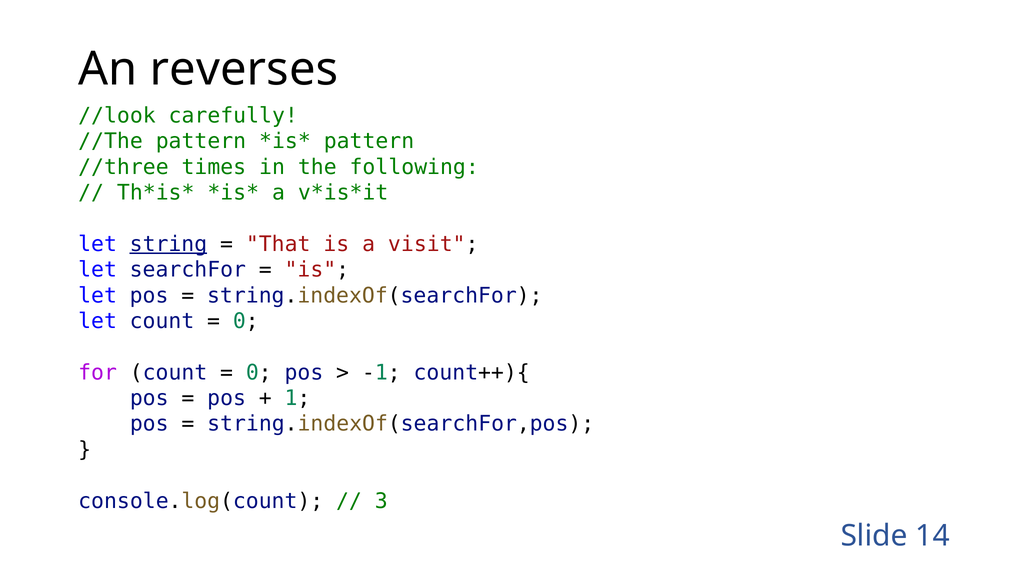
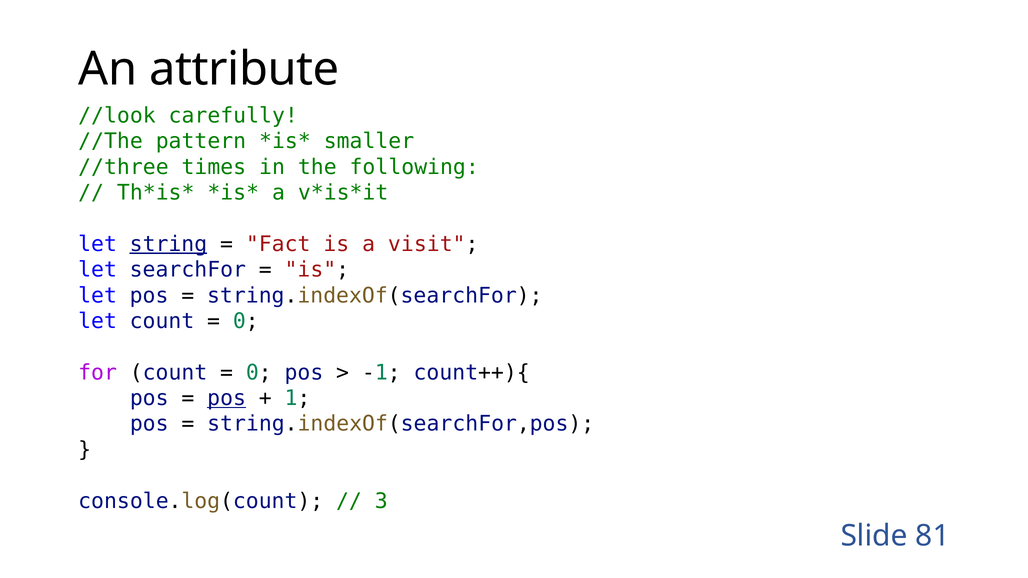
reverses: reverses -> attribute (244, 69)
pattern: pattern -> smaller (369, 141)
That: That -> Fact (278, 244)
pos underline: none -> present (227, 398)
14: 14 -> 81 (933, 536)
